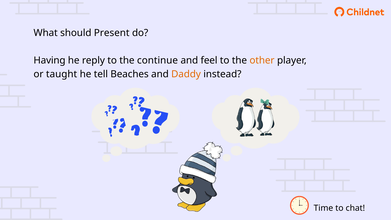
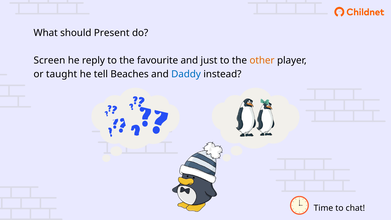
Having: Having -> Screen (49, 60)
continue: continue -> favourite (158, 60)
feel: feel -> just (209, 60)
Daddy colour: orange -> blue (186, 74)
